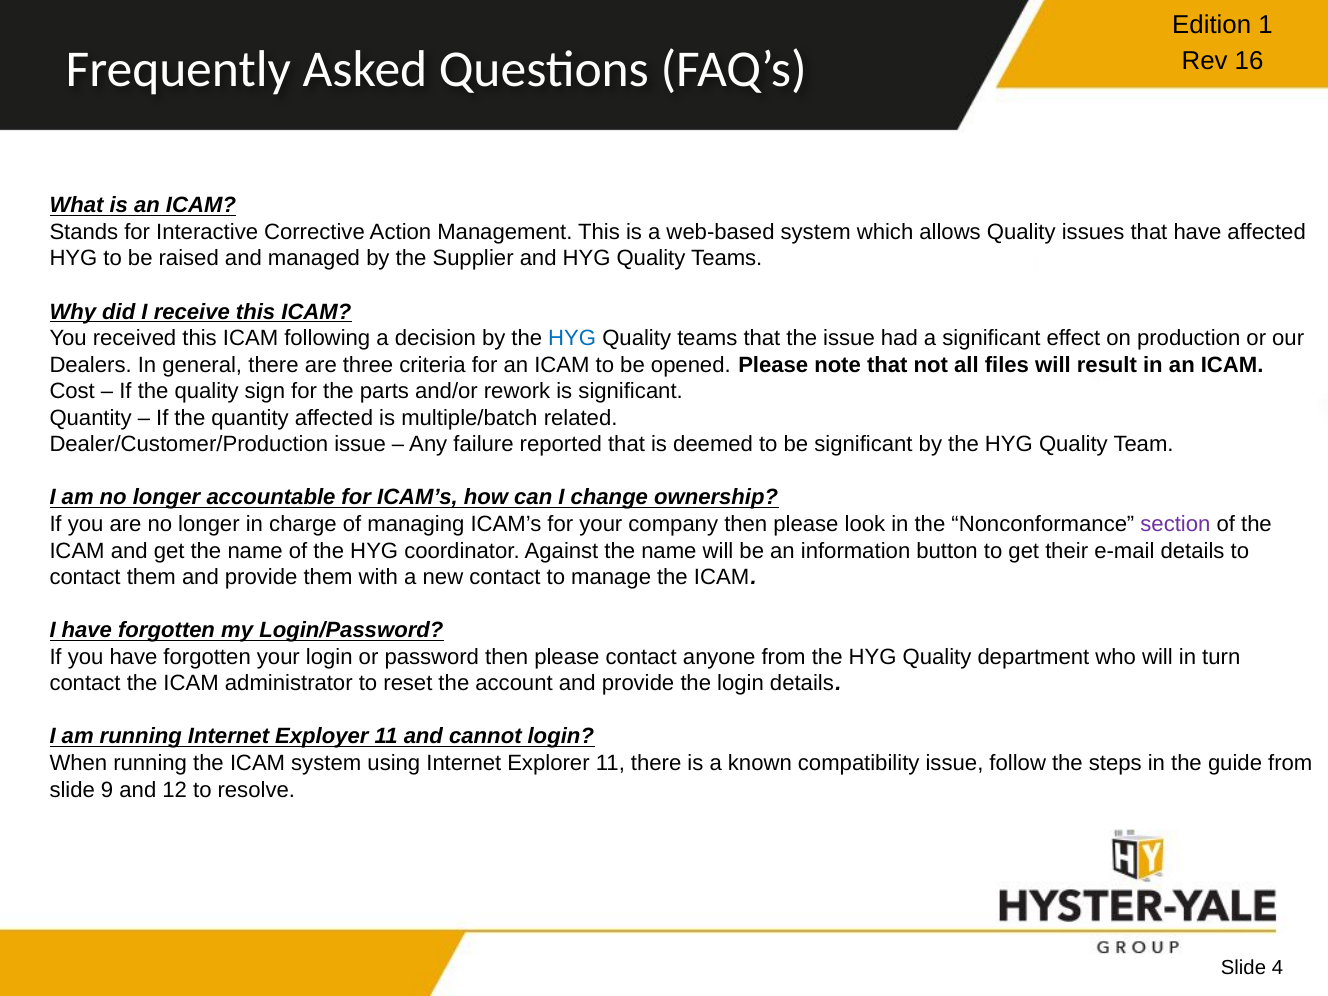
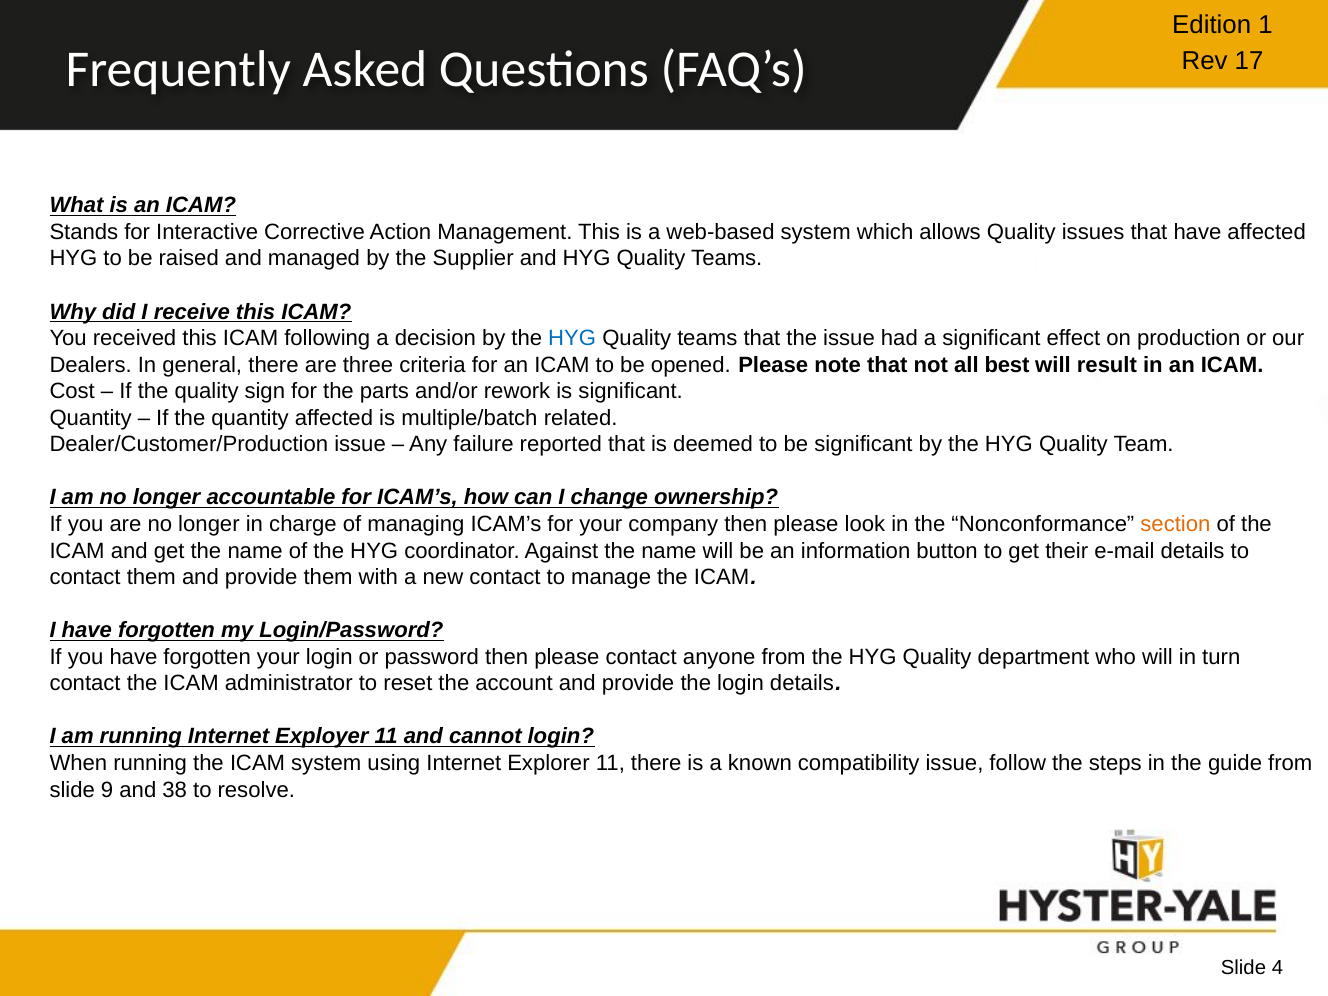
16: 16 -> 17 (1249, 61)
files: files -> best (1007, 365)
section colour: purple -> orange (1175, 524)
12: 12 -> 38 (175, 790)
